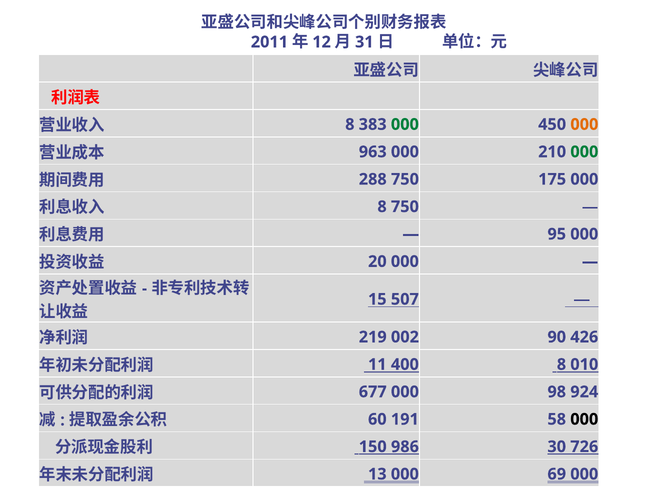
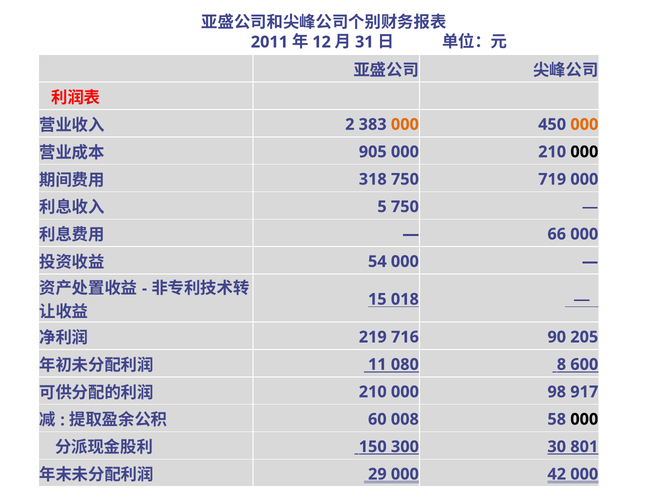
8: 8 -> 2 (350, 124)
000 colour: green -> orange (405, 124)
963: 963 -> 905 (373, 152)
000 colour: green -> black (584, 152)
288: 288 -> 318 (373, 179)
175: 175 -> 719 (552, 179)
8: 8 -> 5 (382, 207)
95: 95 -> 66 (557, 234)
20: 20 -> 54 (377, 261)
507: 507 -> 018 (405, 299)
002: 002 -> 716 (405, 337)
426: 426 -> 205 (584, 337)
400: 400 -> 080 (405, 364)
010: 010 -> 600 (584, 364)
677: 677 -> 210 (373, 392)
924: 924 -> 917 (584, 392)
191: 191 -> 008 (405, 419)
986: 986 -> 300 (405, 446)
726: 726 -> 801 (584, 446)
13: 13 -> 29 (377, 474)
69: 69 -> 42 (557, 474)
